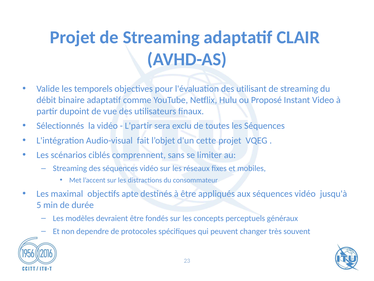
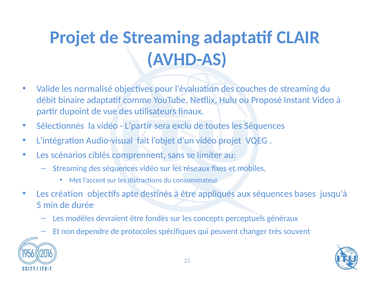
temporels: temporels -> normalisé (93, 89)
utilisant: utilisant -> couches (251, 89)
d'un cette: cette -> vidéo (206, 140)
maximal: maximal -> création (67, 193)
aux séquences vidéo: vidéo -> bases (305, 193)
